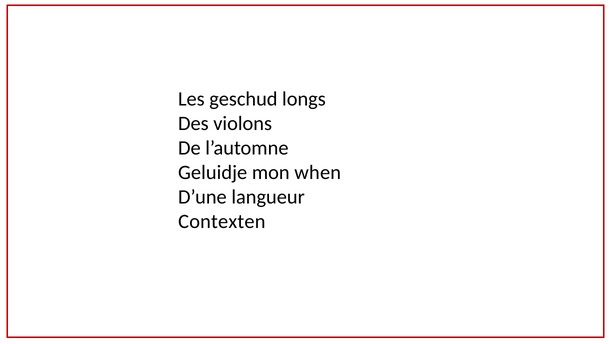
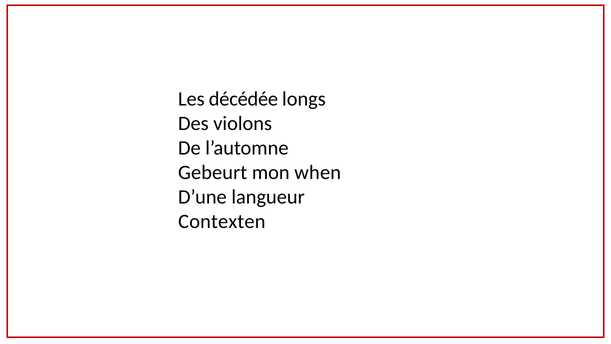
geschud: geschud -> décédée (243, 99)
Geluidje: Geluidje -> Gebeurt (213, 172)
